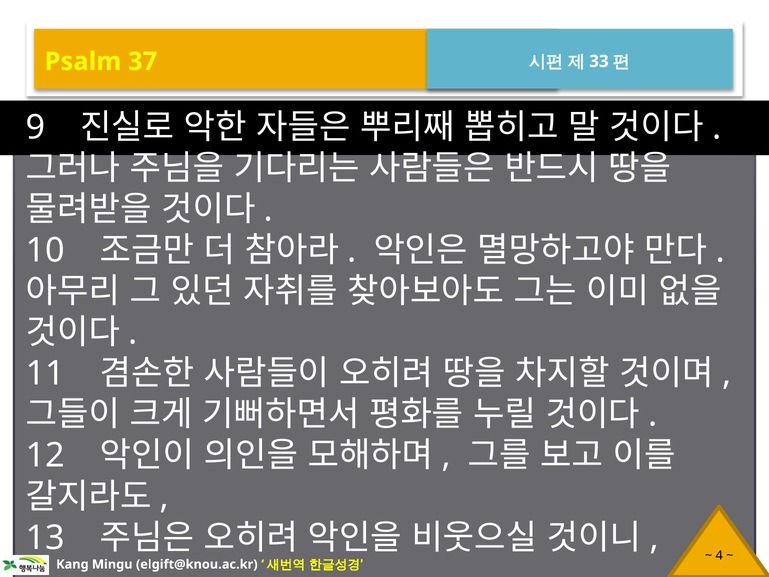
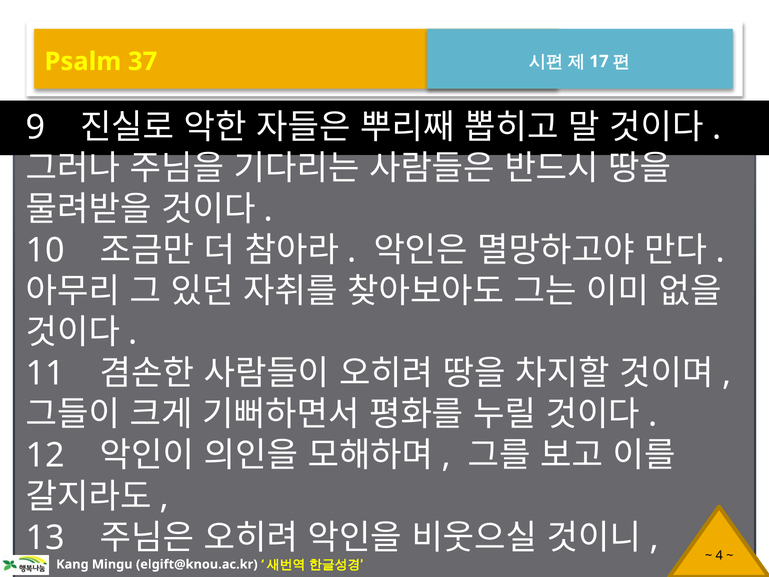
33: 33 -> 17 (599, 61)
